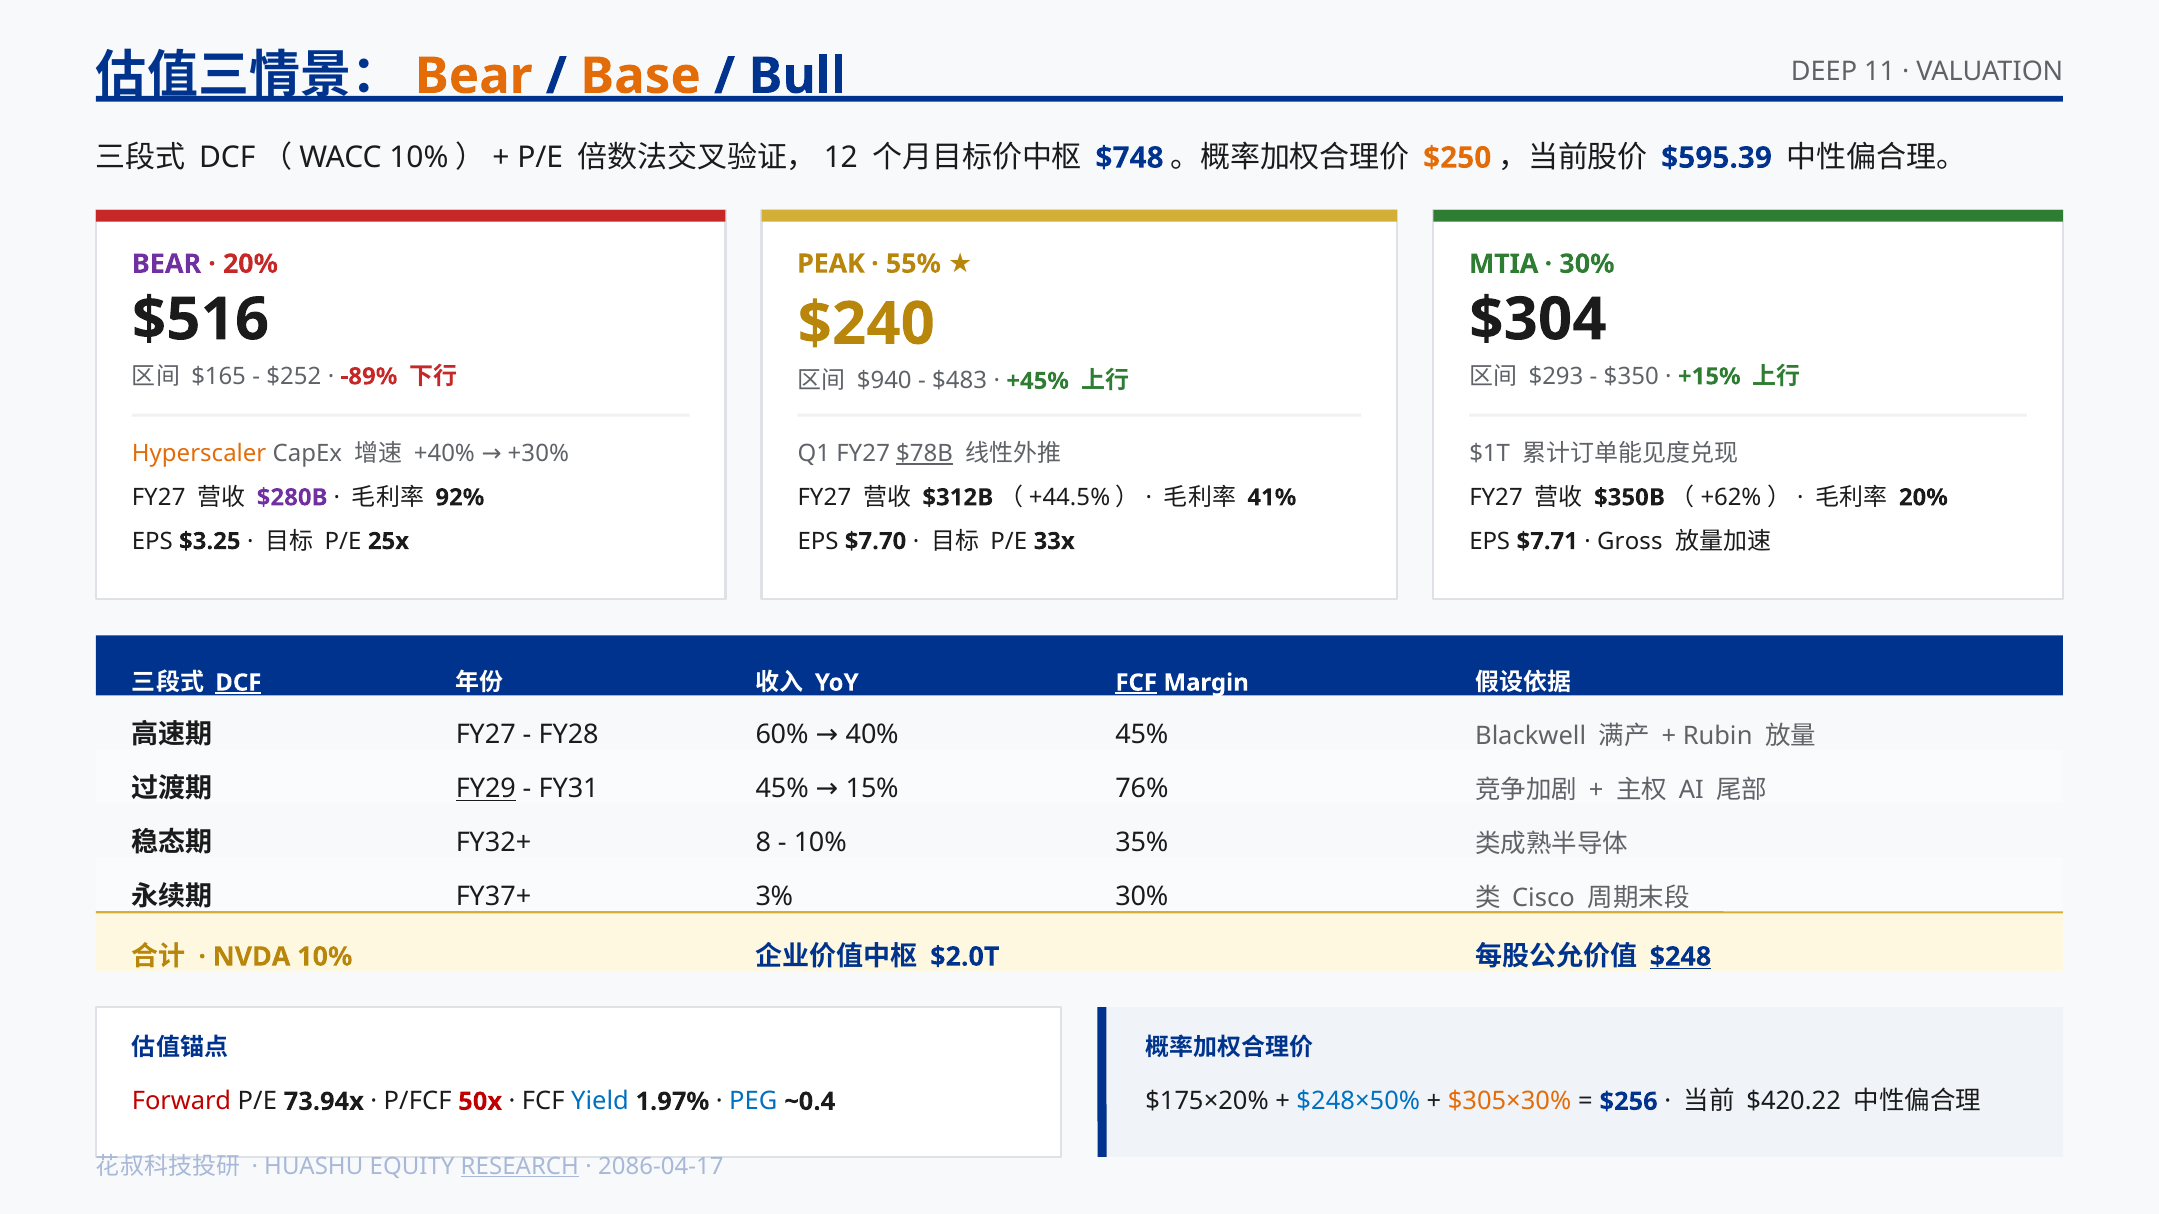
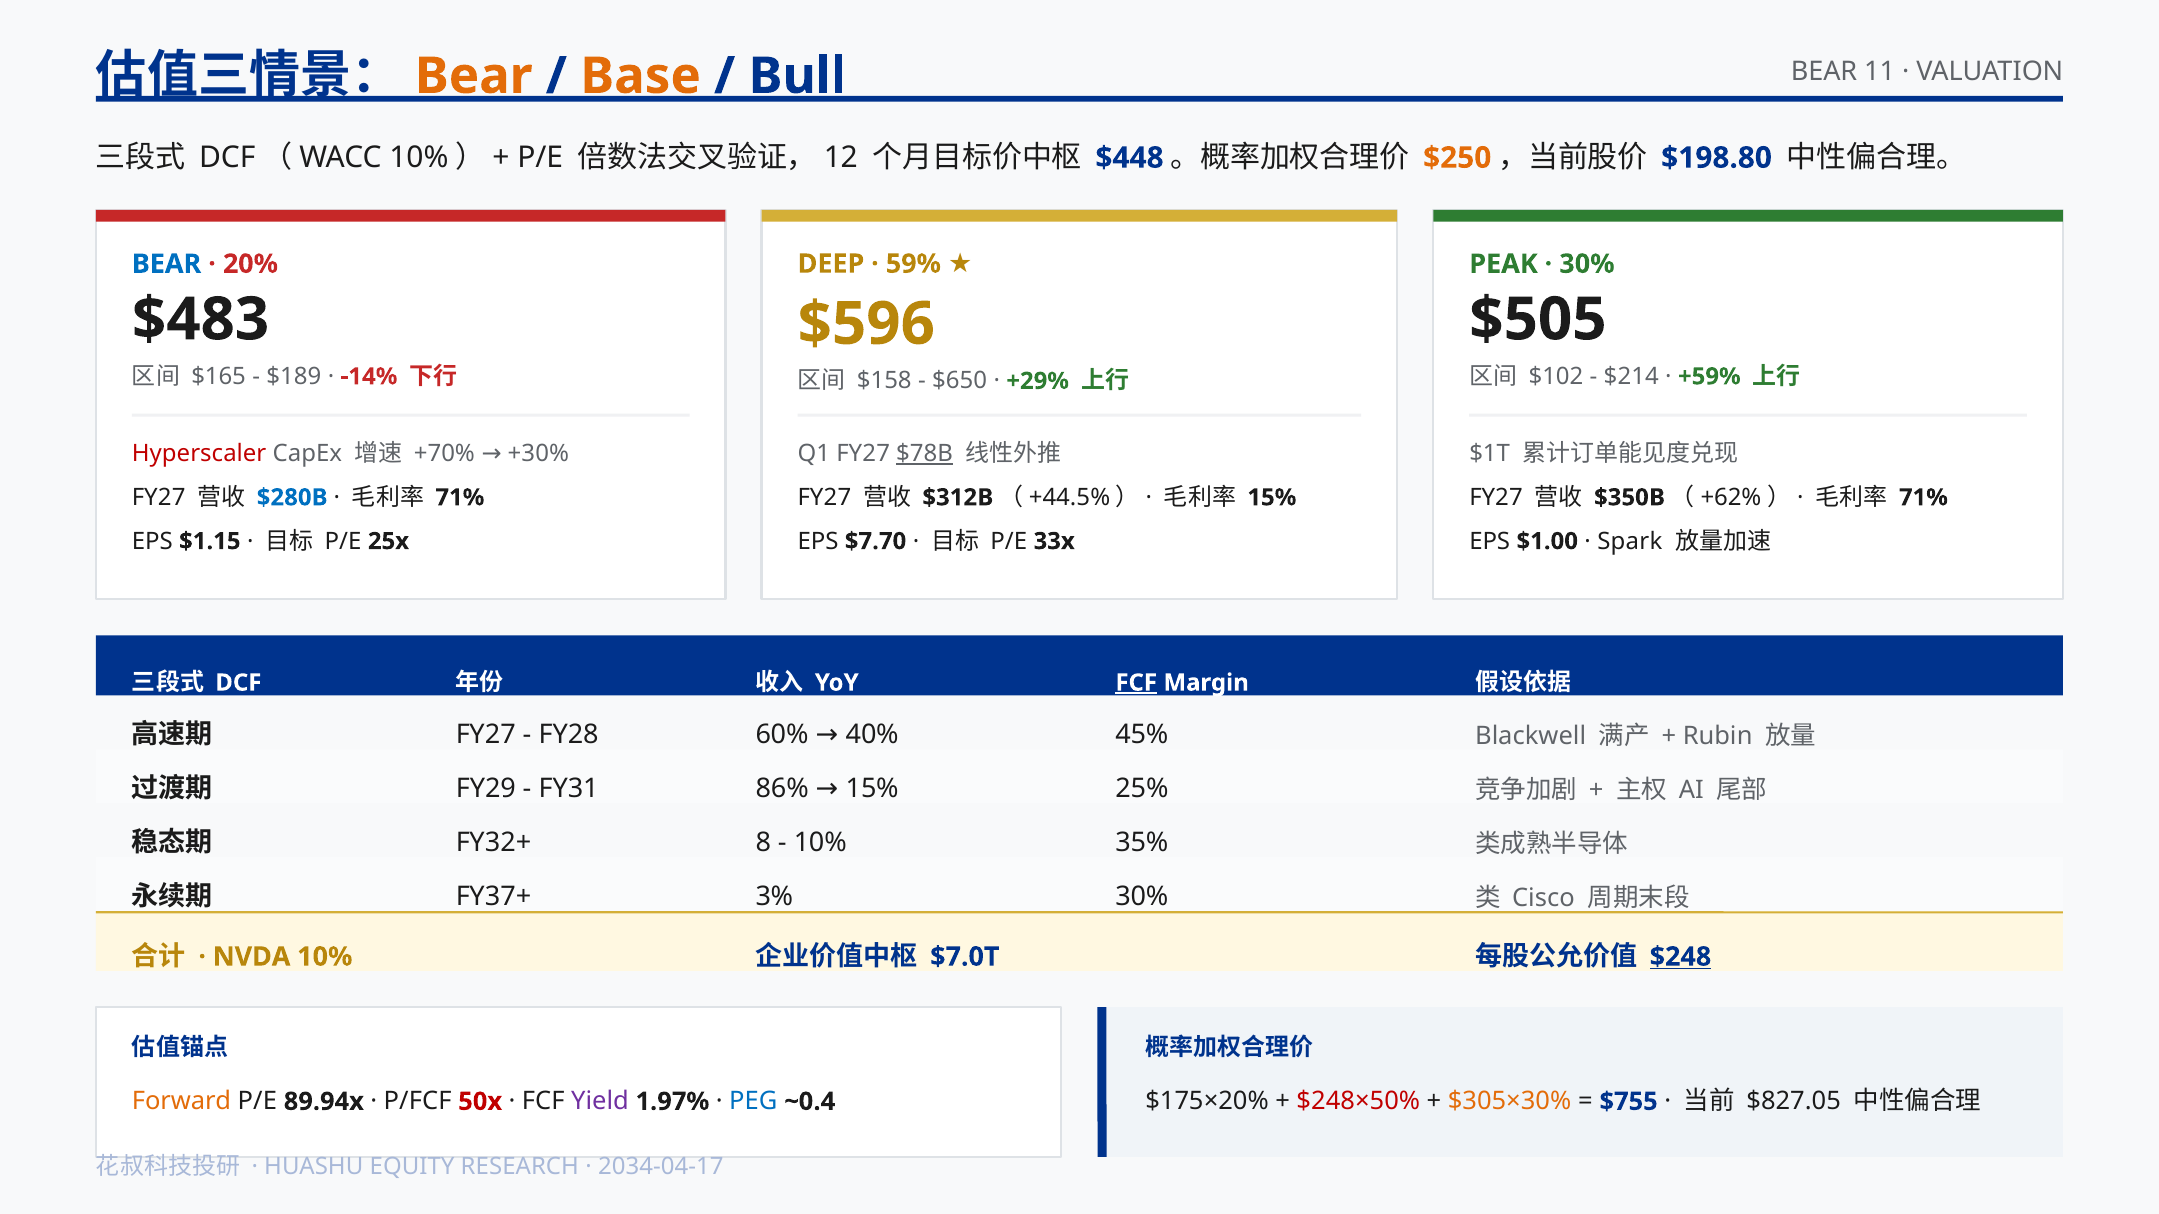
Bull DEEP: DEEP -> BEAR (1824, 72)
$748: $748 -> $448 (1130, 158)
$595.39: $595.39 -> $198.80 (1717, 158)
BEAR colour: purple -> blue (167, 264)
PEAK: PEAK -> DEEP (831, 264)
55%: 55% -> 59% (913, 264)
MTIA: MTIA -> PEAK (1504, 264)
$516: $516 -> $483 (201, 320)
$304: $304 -> $505 (1538, 320)
$240: $240 -> $596 (866, 324)
$252: $252 -> $189 (294, 377)
-89%: -89% -> -14% (369, 377)
$293: $293 -> $102 (1556, 377)
$350: $350 -> $214 (1631, 377)
+15%: +15% -> +59% (1709, 377)
$940: $940 -> $158 (884, 381)
$483: $483 -> $650 (960, 381)
+45%: +45% -> +29% (1038, 381)
Hyperscaler colour: orange -> red (199, 454)
+40%: +40% -> +70% (444, 454)
$280B colour: purple -> blue (292, 498)
92%: 92% -> 71% (460, 498)
41%: 41% -> 15% (1272, 498)
20%: 20% -> 71% (1923, 498)
$3.25: $3.25 -> $1.15 (210, 541)
$7.71: $7.71 -> $1.00 (1547, 541)
Gross: Gross -> Spark (1630, 541)
DCF underline: present -> none (238, 683)
76%: 76% -> 25% (1142, 789)
FY29 underline: present -> none (486, 789)
FY31 45%: 45% -> 86% (782, 789)
$2.0T: $2.0T -> $7.0T (965, 957)
Forward colour: red -> orange (182, 1102)
73.94x: 73.94x -> 89.94x (324, 1102)
Yield colour: blue -> purple (600, 1102)
$248×50% colour: blue -> red (1358, 1102)
$256: $256 -> $755 (1629, 1102)
$420.22: $420.22 -> $827.05 (1794, 1102)
RESEARCH underline: present -> none (520, 1167)
2086-04-17: 2086-04-17 -> 2034-04-17 (661, 1167)
